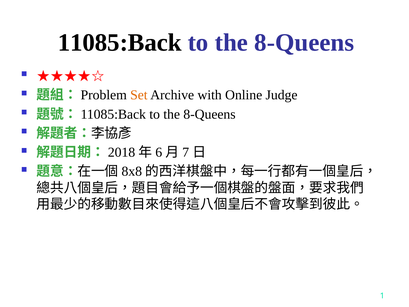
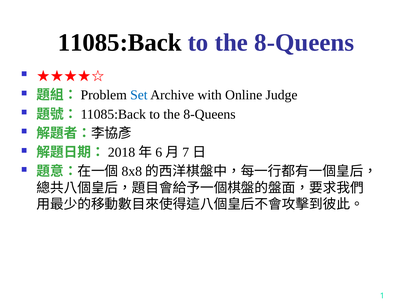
Set colour: orange -> blue (139, 95)
